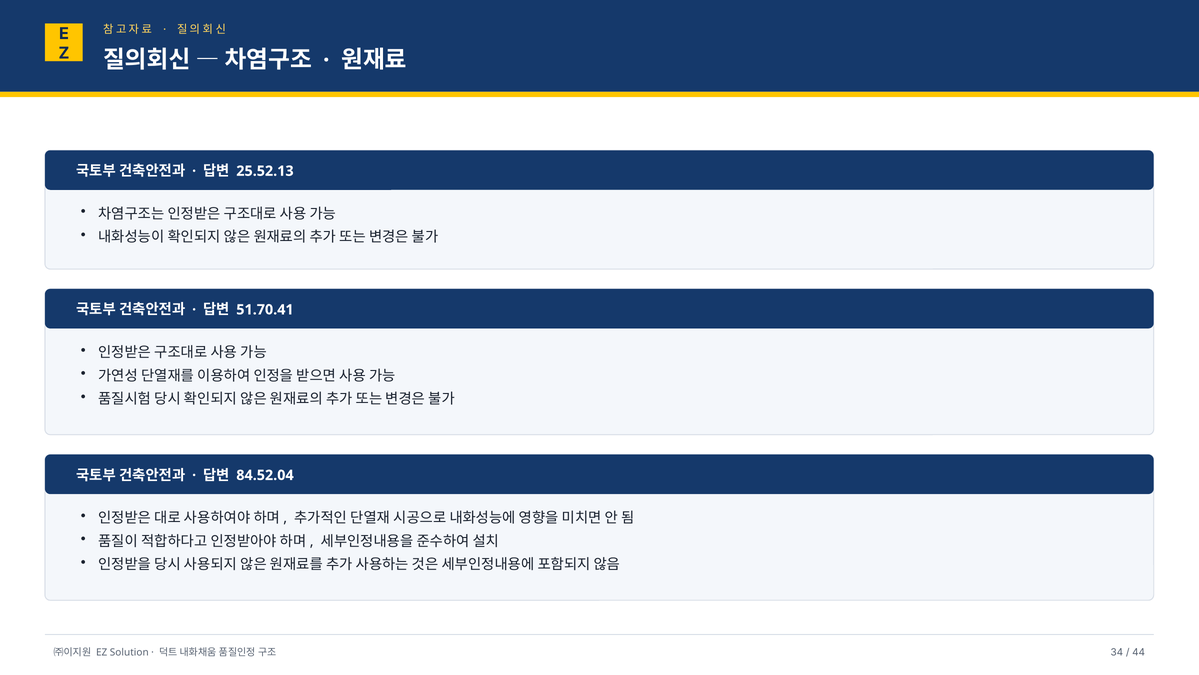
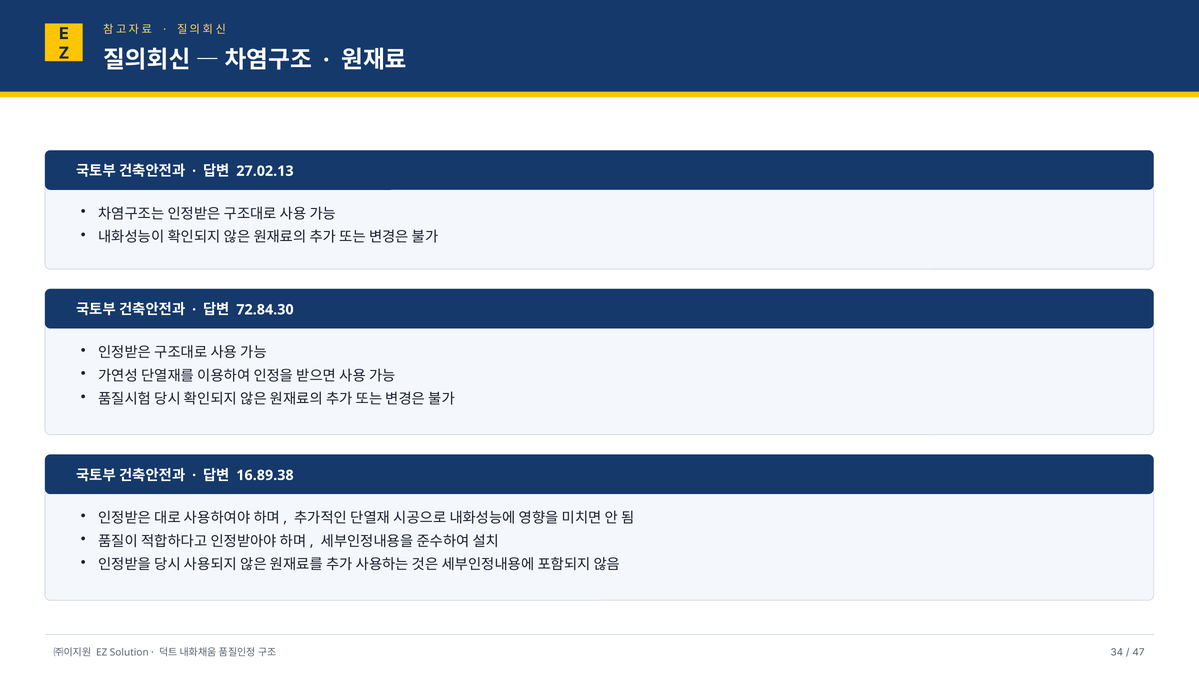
25.52.13: 25.52.13 -> 27.02.13 (265, 171)
51.70.41: 51.70.41 -> 72.84.30 (265, 309)
84.52.04: 84.52.04 -> 16.89.38 (265, 475)
44: 44 -> 47 (1139, 652)
